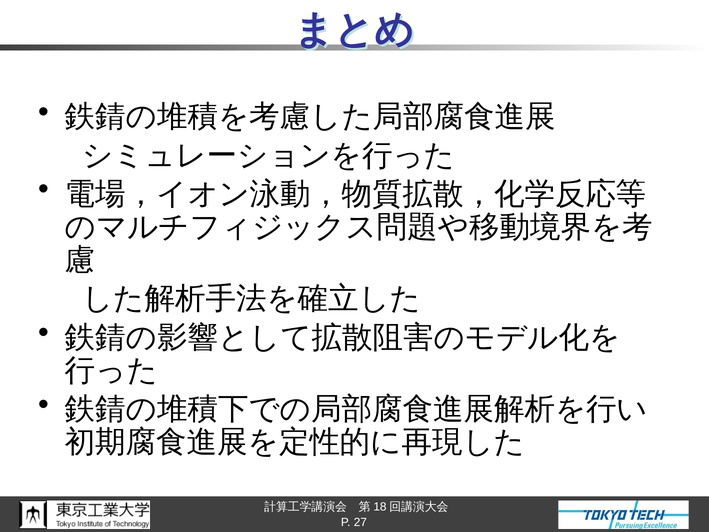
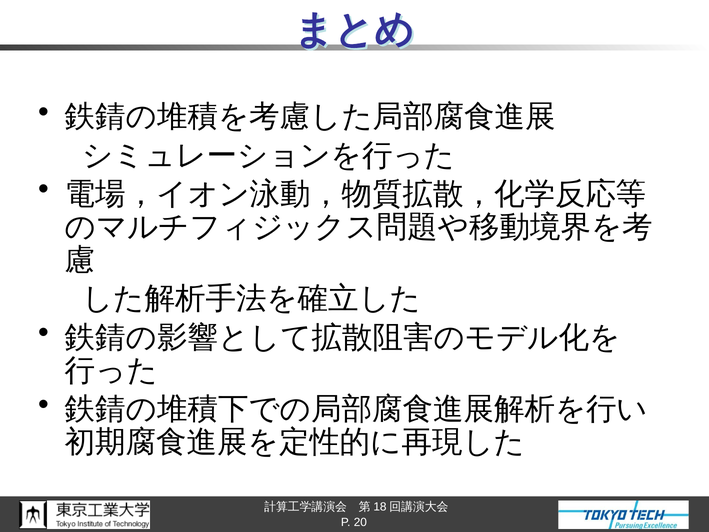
27: 27 -> 20 (360, 522)
